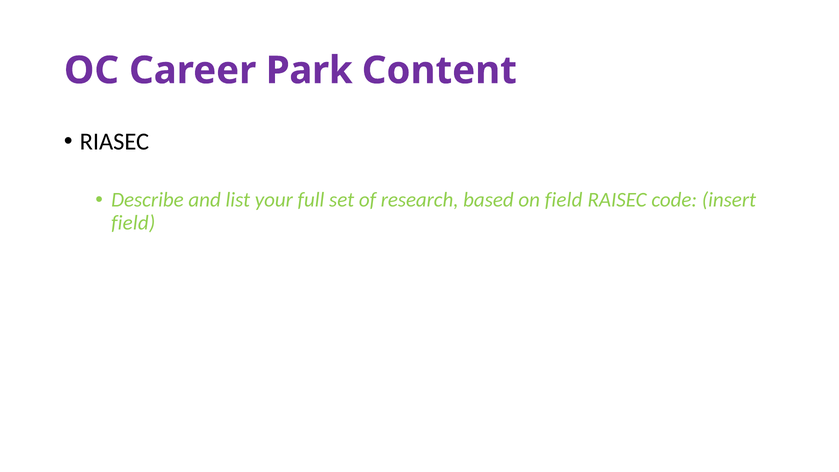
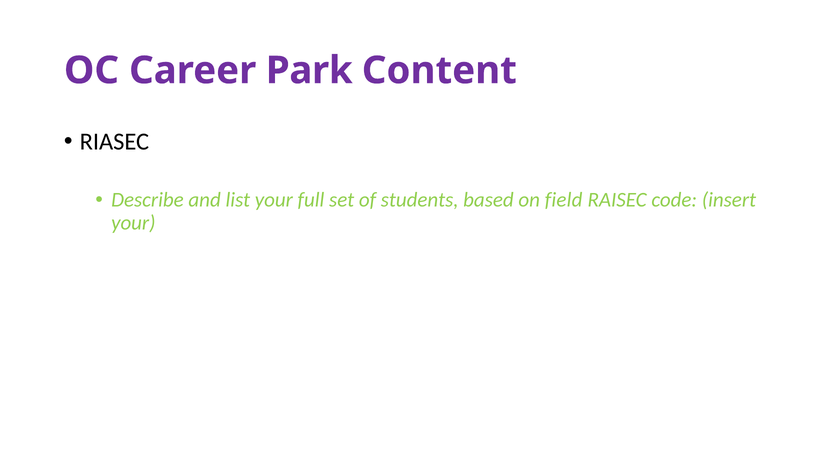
research: research -> students (420, 200)
field: field -> your (133, 223)
